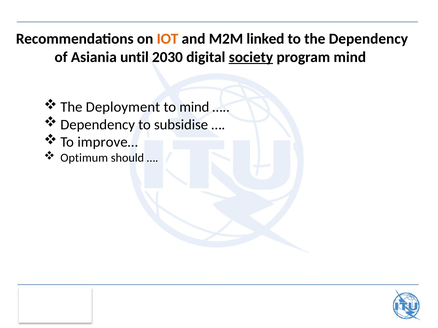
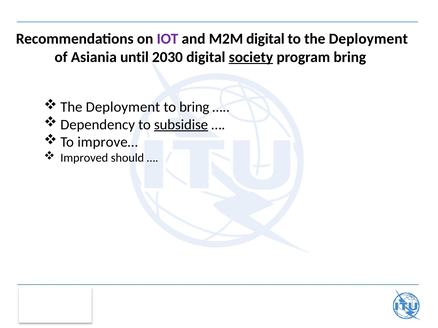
IOT colour: orange -> purple (168, 39)
M2M linked: linked -> digital (265, 39)
to the Dependency: Dependency -> Deployment (368, 39)
program mind: mind -> bring (350, 57)
to mind: mind -> bring (194, 107)
subsidise underline: none -> present (181, 125)
Optimum: Optimum -> Improved (84, 158)
